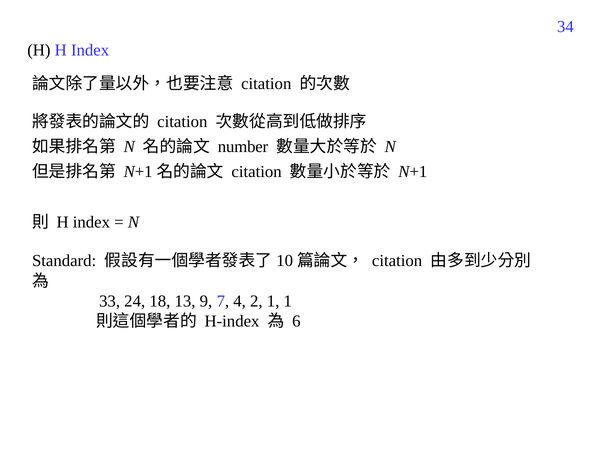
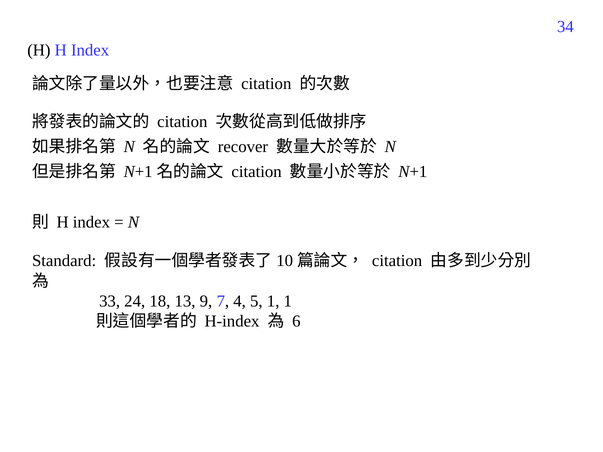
number: number -> recover (243, 147)
2: 2 -> 5 (256, 301)
